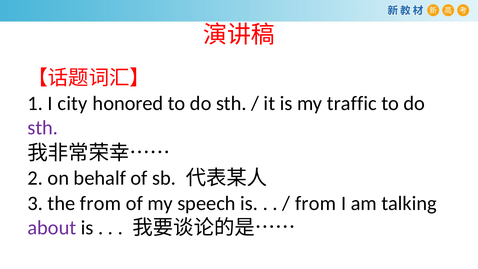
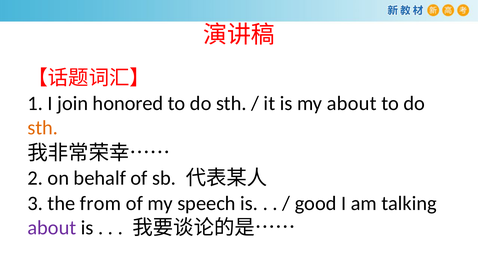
city: city -> join (73, 103)
my traffic: traffic -> about (352, 103)
sth colour: purple -> orange (43, 128)
from: from -> good (316, 203)
